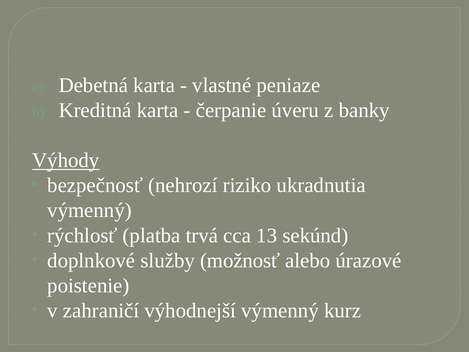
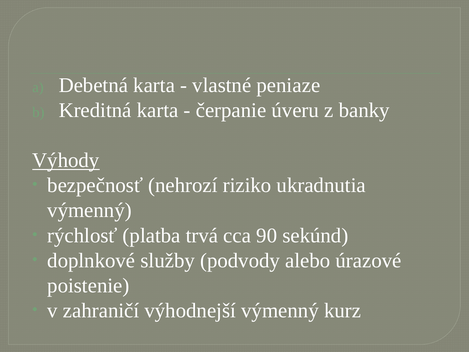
13: 13 -> 90 (267, 235)
možnosť: možnosť -> podvody (240, 260)
